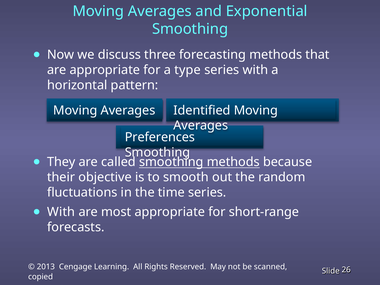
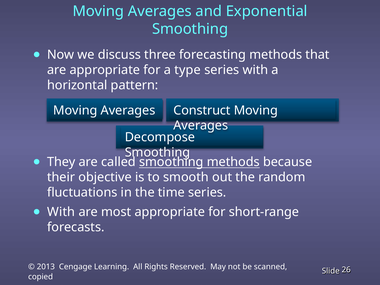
Identified: Identified -> Construct (202, 110)
Preferences: Preferences -> Decompose (160, 137)
